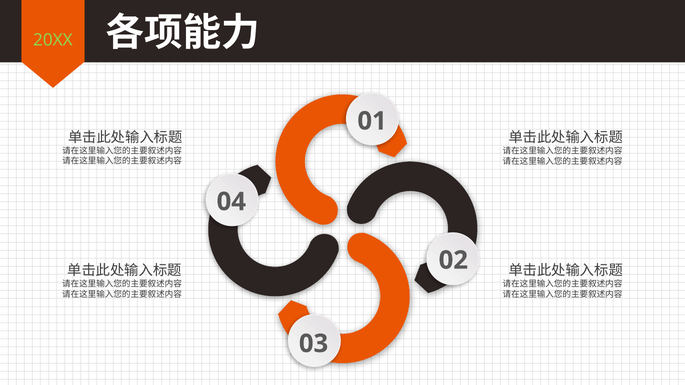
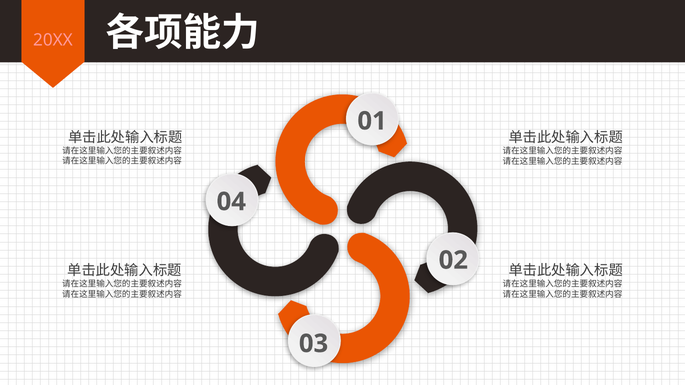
20XX colour: light green -> pink (53, 40)
